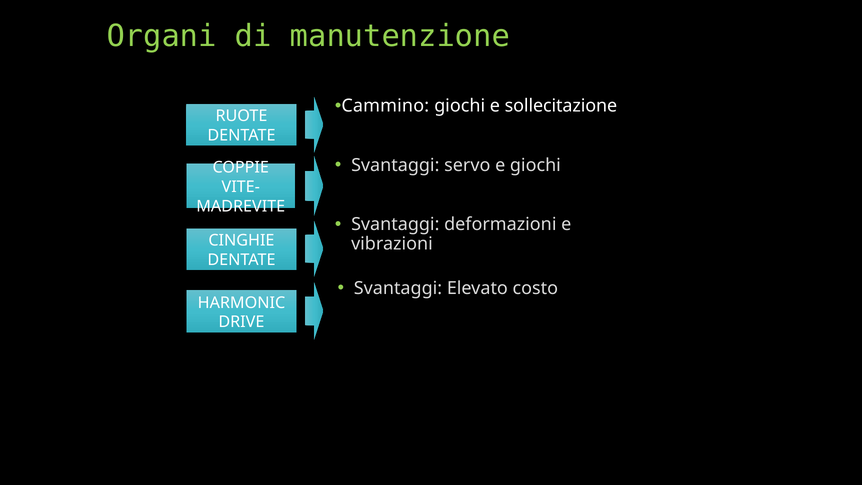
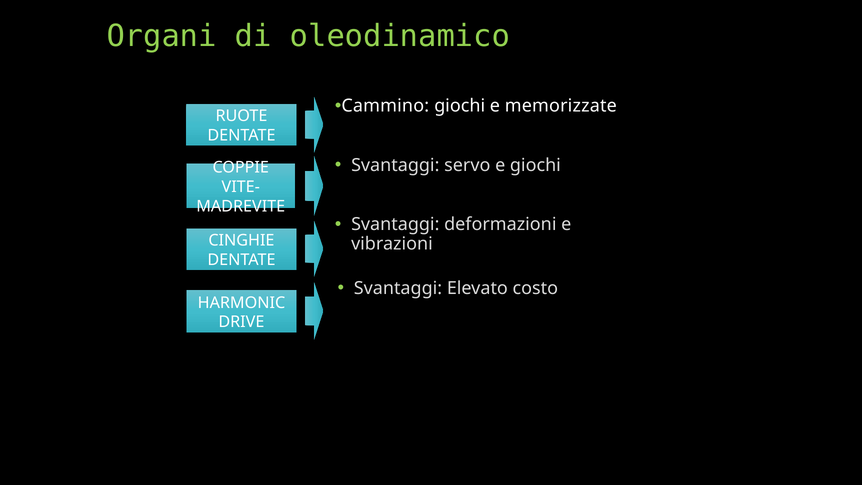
manutenzione: manutenzione -> oleodinamico (400, 36)
sollecitazione: sollecitazione -> memorizzate (561, 106)
